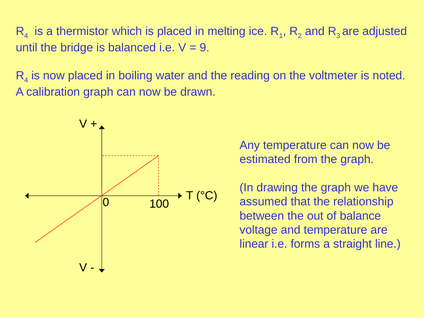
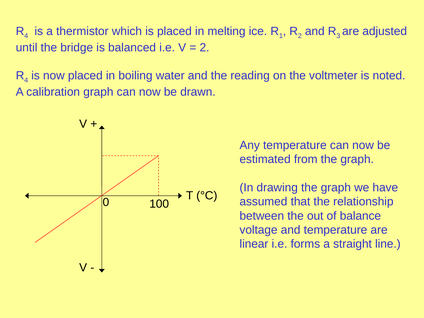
9: 9 -> 2 (204, 47)
